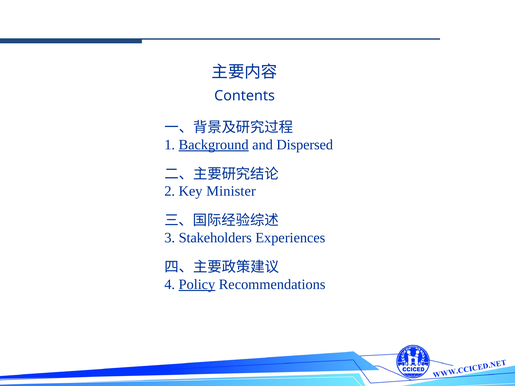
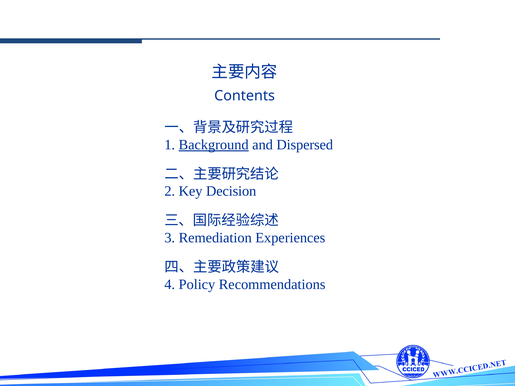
Minister: Minister -> Decision (231, 191)
Stakeholders: Stakeholders -> Remediation (215, 238)
Policy underline: present -> none (197, 285)
